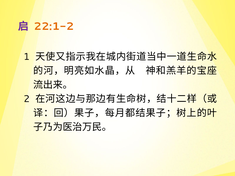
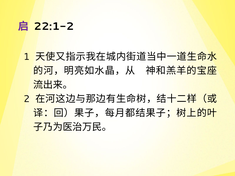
22:1-2 colour: orange -> black (54, 26)
